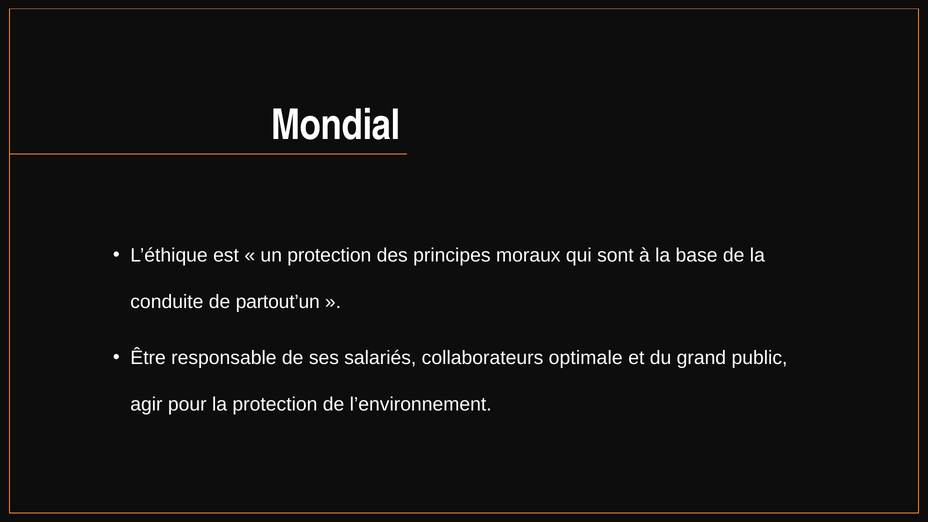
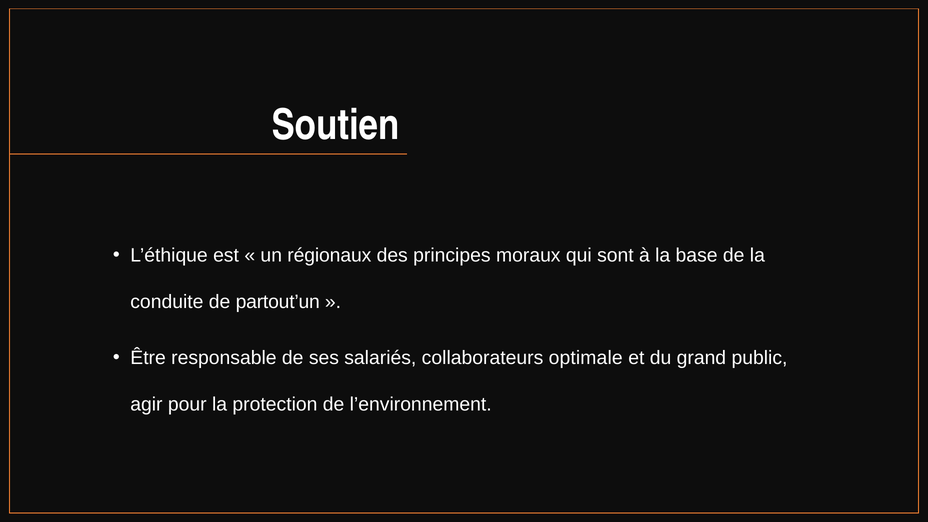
Mondial: Mondial -> Soutien (336, 125)
un protection: protection -> régionaux (329, 255)
